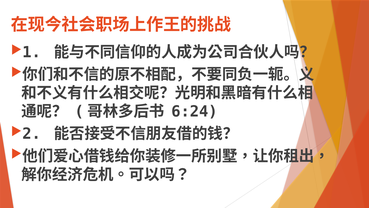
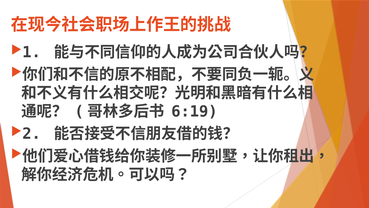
6:24: 6:24 -> 6:19 (195, 111)
